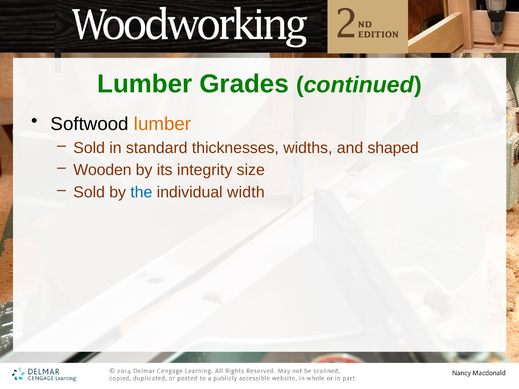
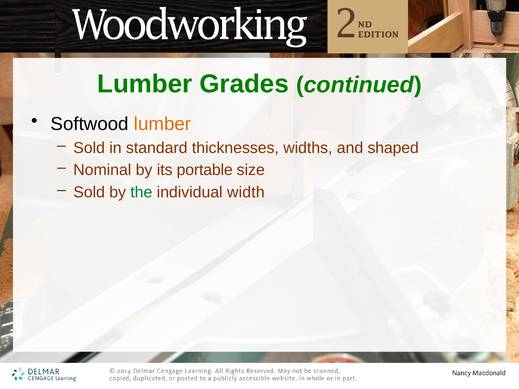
Wooden: Wooden -> Nominal (102, 170)
integrity: integrity -> portable (205, 170)
the colour: blue -> green (141, 192)
